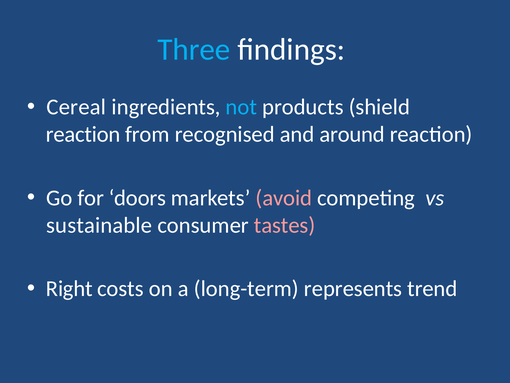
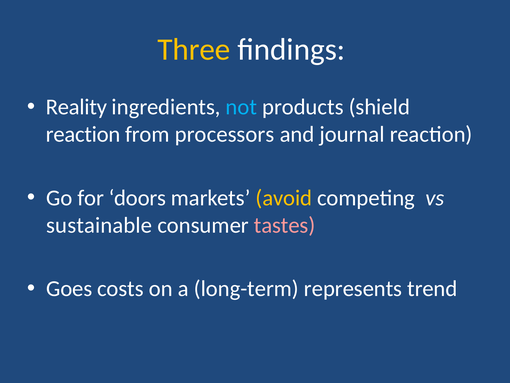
Three colour: light blue -> yellow (194, 49)
Cereal: Cereal -> Reality (77, 107)
recognised: recognised -> processors (225, 134)
around: around -> journal (352, 134)
avoid colour: pink -> yellow (284, 198)
Right: Right -> Goes (69, 288)
